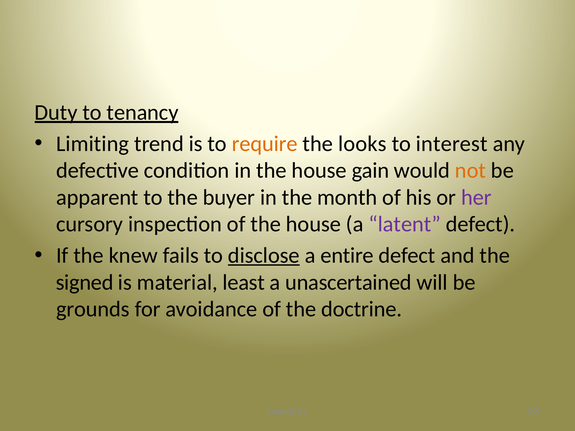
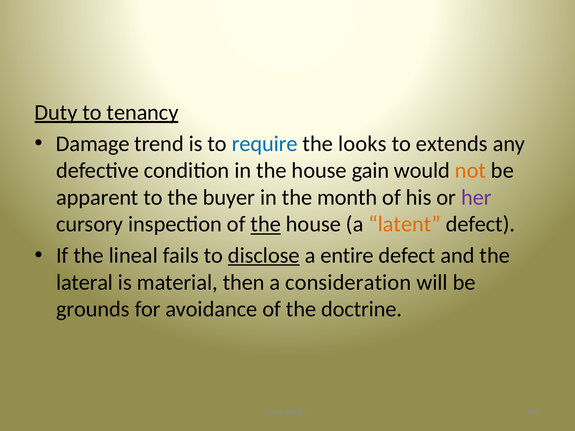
Limiting: Limiting -> Damage (93, 144)
require colour: orange -> blue (265, 144)
interest: interest -> extends (452, 144)
the underline: none -> present (266, 224)
latent colour: purple -> orange (405, 224)
knew: knew -> lineal (133, 256)
signed: signed -> lateral (85, 283)
least: least -> then (244, 283)
unascertained: unascertained -> consideration (348, 283)
